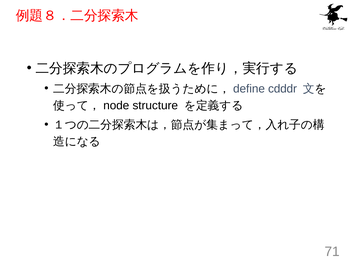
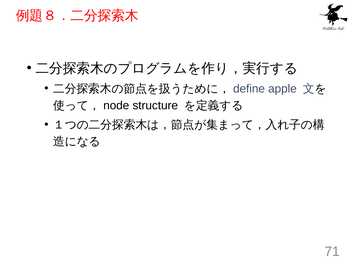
cdddr: cdddr -> apple (282, 89)
